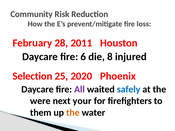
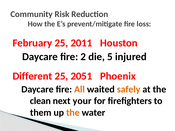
February 28: 28 -> 25 (61, 43)
6: 6 -> 2 (83, 57)
8: 8 -> 5 (110, 57)
Selection: Selection -> Different (32, 76)
2020: 2020 -> 2051 (81, 76)
All colour: purple -> orange (80, 89)
safely colour: blue -> orange (129, 89)
were: were -> clean (40, 101)
